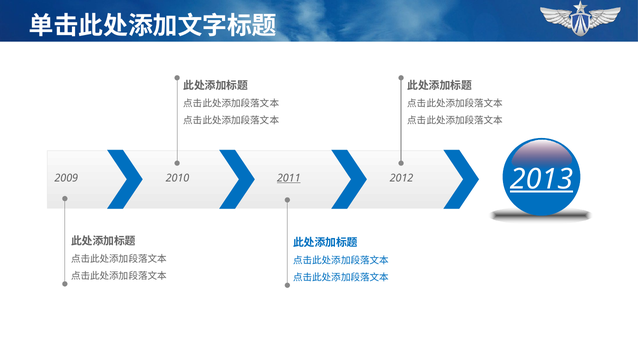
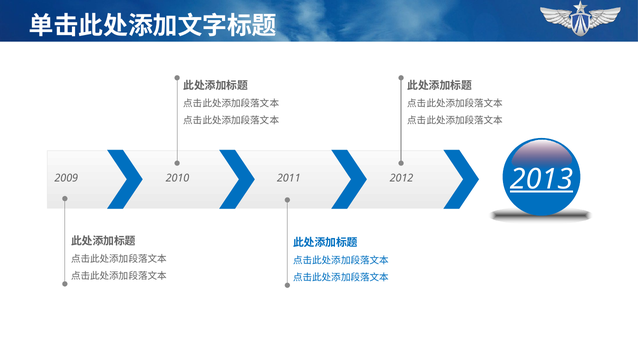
2011 underline: present -> none (289, 178)
